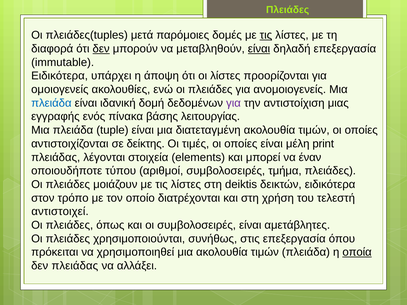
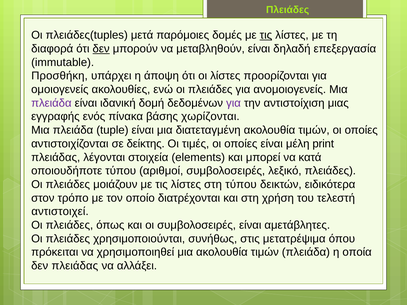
είναι underline: present -> none (259, 49)
Ειδικότερα: Ειδικότερα -> Προσθήκη (60, 76)
πλειάδα colour: blue -> purple (51, 103)
λειτουργίας: λειτουργίας -> χωρίζονται (210, 117)
έναν: έναν -> κατά (310, 157)
τμήμα: τμήμα -> λεξικό (285, 171)
στη deiktis: deiktis -> τύπου (241, 185)
στις επεξεργασία: επεξεργασία -> μετατρέψιμα (294, 239)
οποία underline: present -> none (357, 252)
